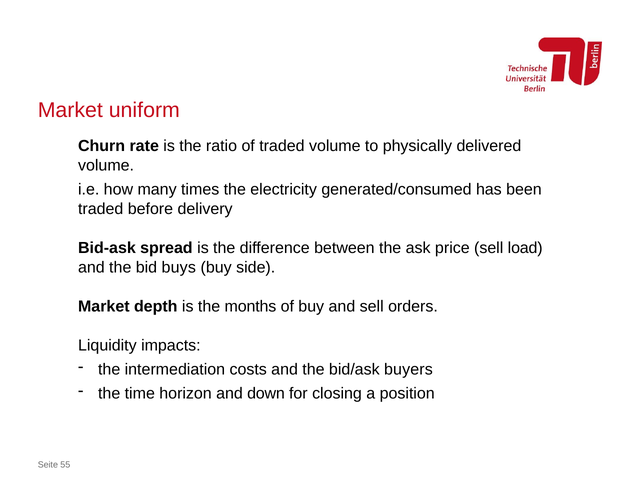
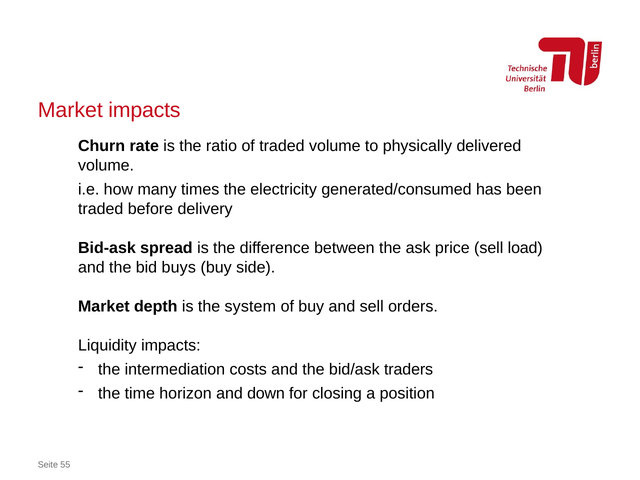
Market uniform: uniform -> impacts (144, 110)
months: months -> system (250, 307)
buyers: buyers -> traders (409, 370)
